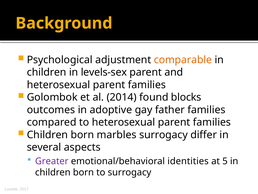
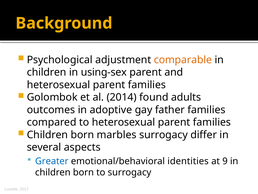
levels-sex: levels-sex -> using-sex (104, 72)
blocks: blocks -> adults (186, 97)
Greater colour: purple -> blue (52, 161)
5: 5 -> 9 (225, 161)
